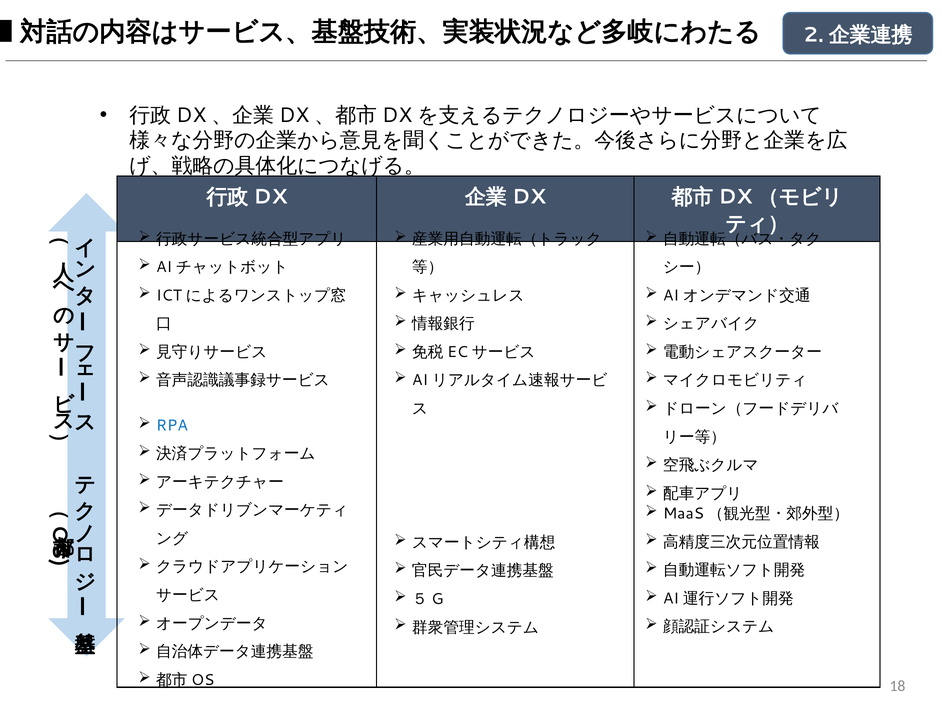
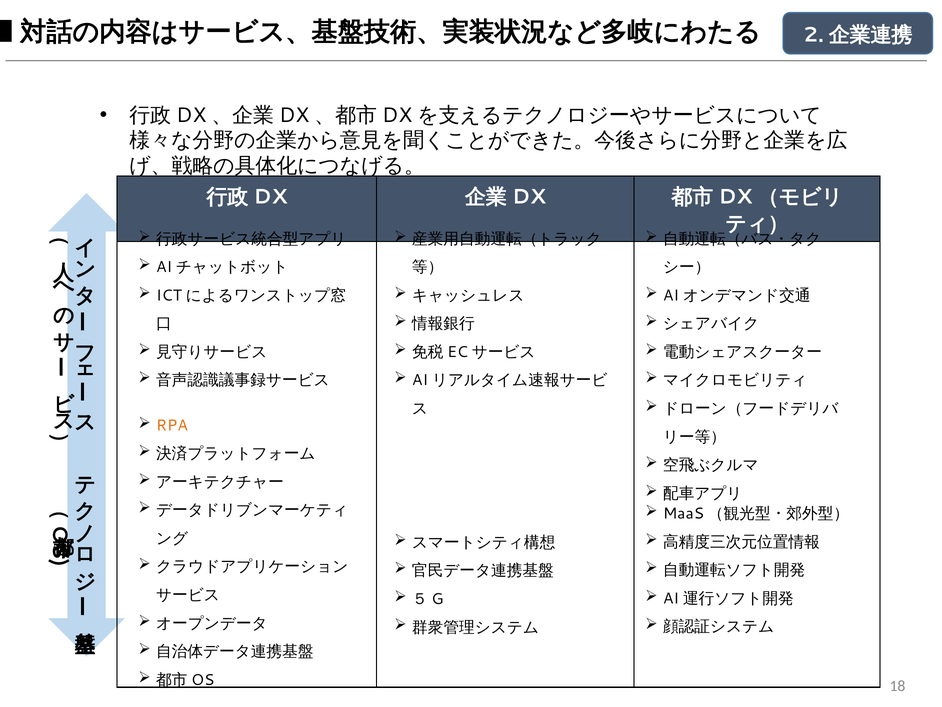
RPA colour: blue -> orange (172, 425)
